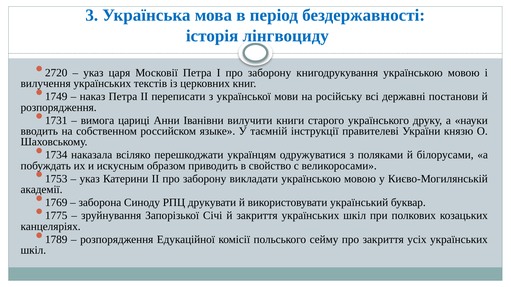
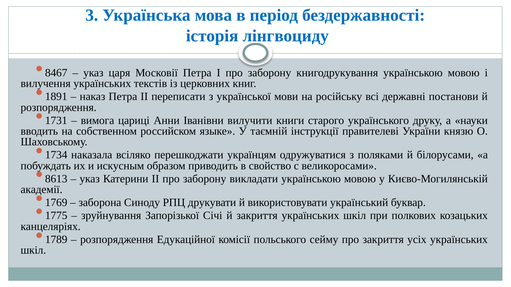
2720: 2720 -> 8467 (56, 73)
1749: 1749 -> 1891 (56, 97)
1753: 1753 -> 8613 (56, 179)
